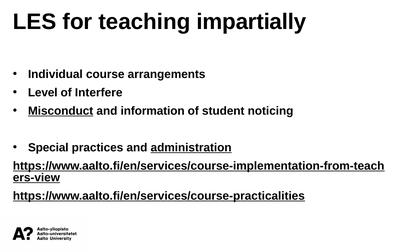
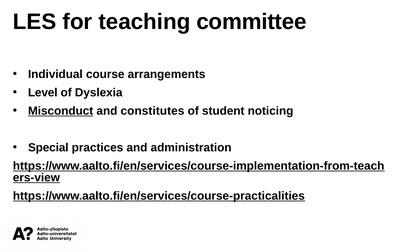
impartially: impartially -> committee (251, 22)
Interfere: Interfere -> Dyslexia (99, 92)
information: information -> constitutes (153, 111)
administration underline: present -> none (191, 147)
